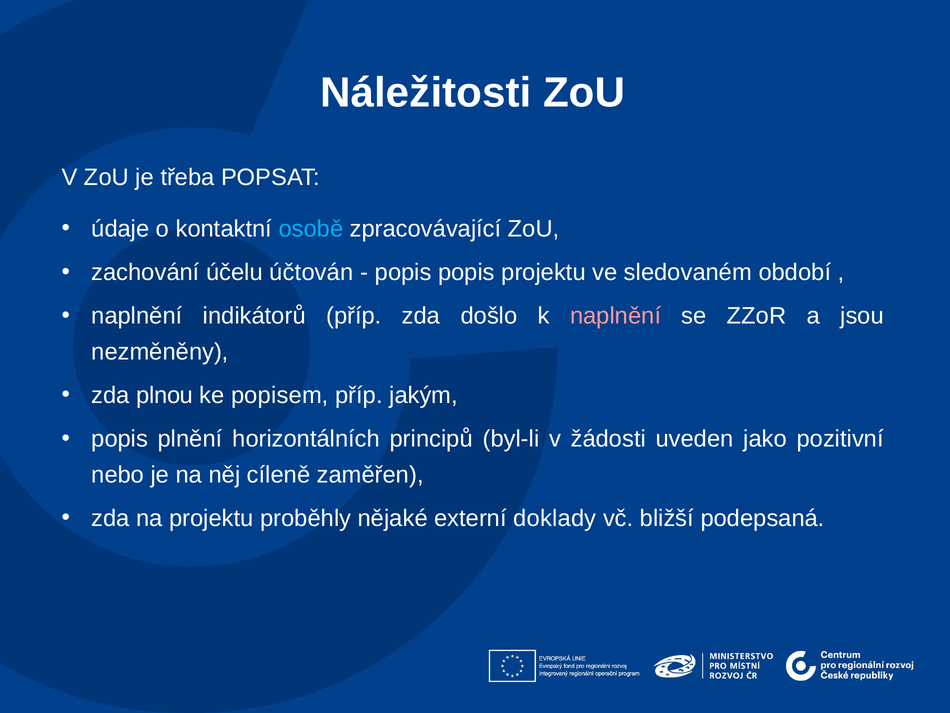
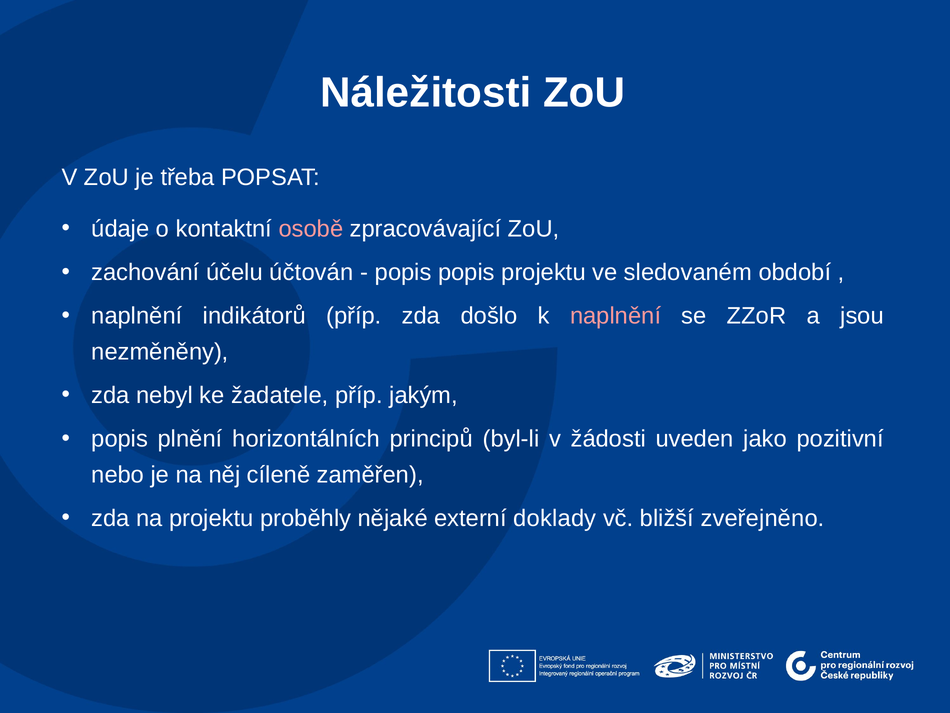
osobě colour: light blue -> pink (311, 229)
plnou: plnou -> nebyl (165, 395)
popisem: popisem -> žadatele (280, 395)
podepsaná: podepsaná -> zveřejněno (762, 518)
